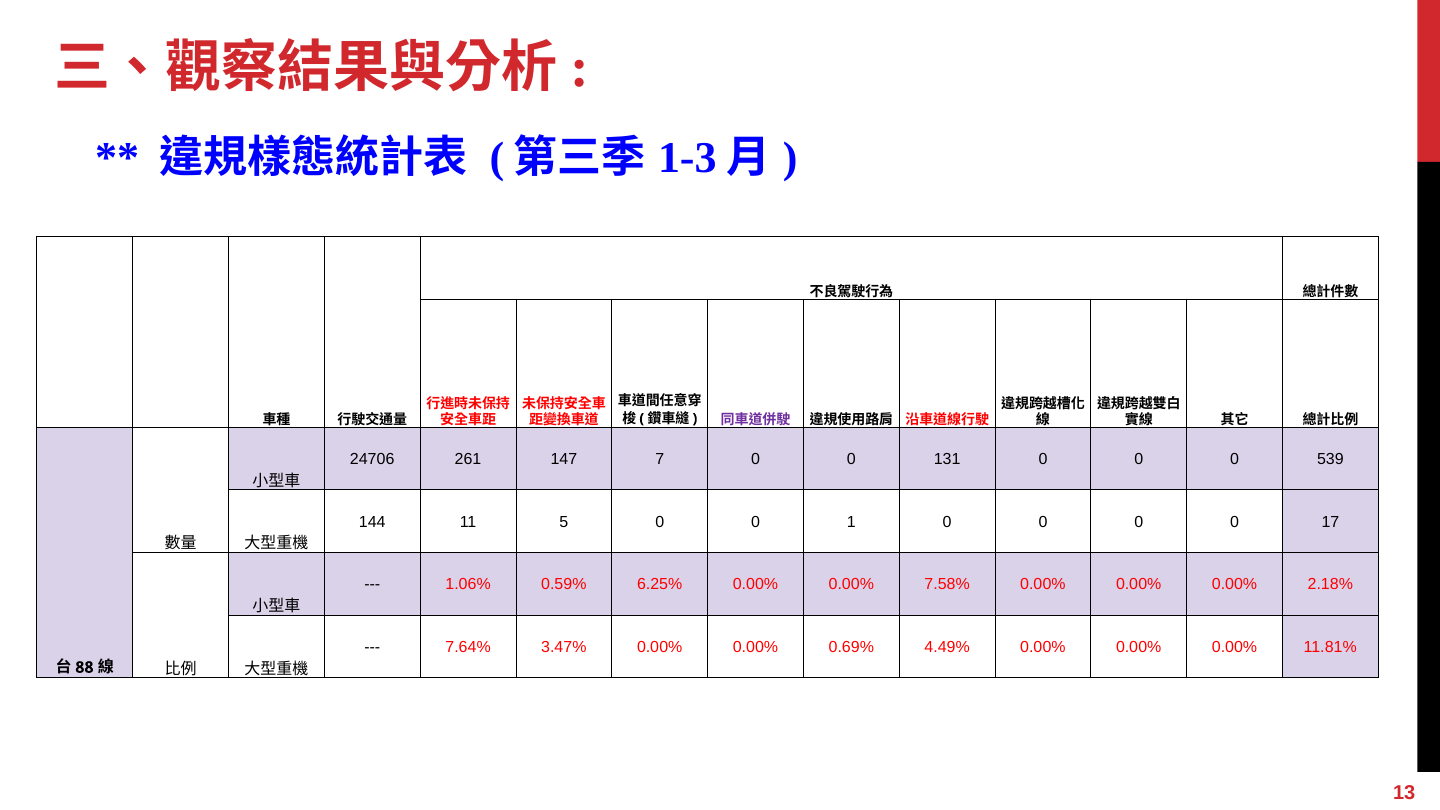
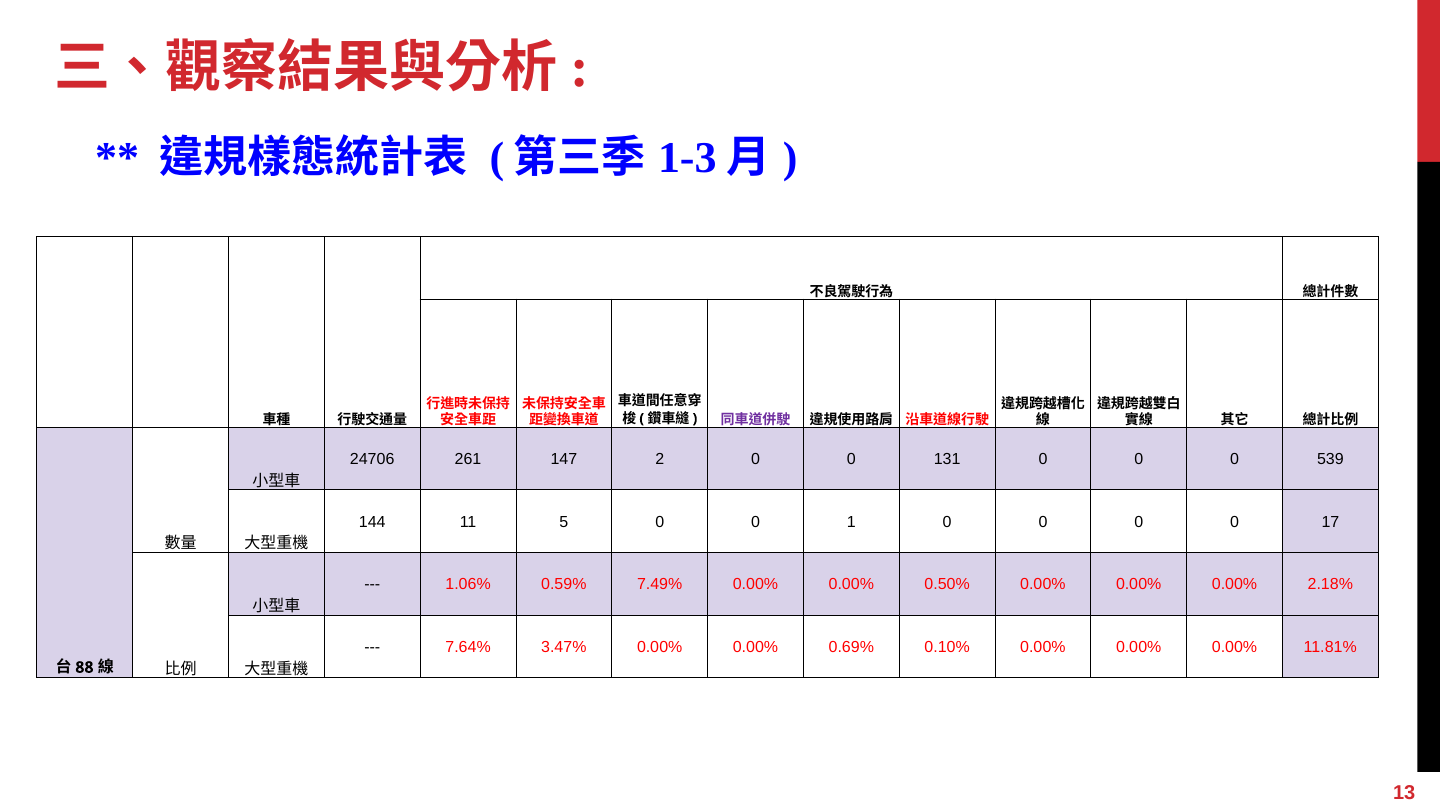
7: 7 -> 2 (660, 459)
6.25%: 6.25% -> 7.49% (660, 585)
7.58%: 7.58% -> 0.50% (947, 585)
4.49%: 4.49% -> 0.10% (947, 647)
